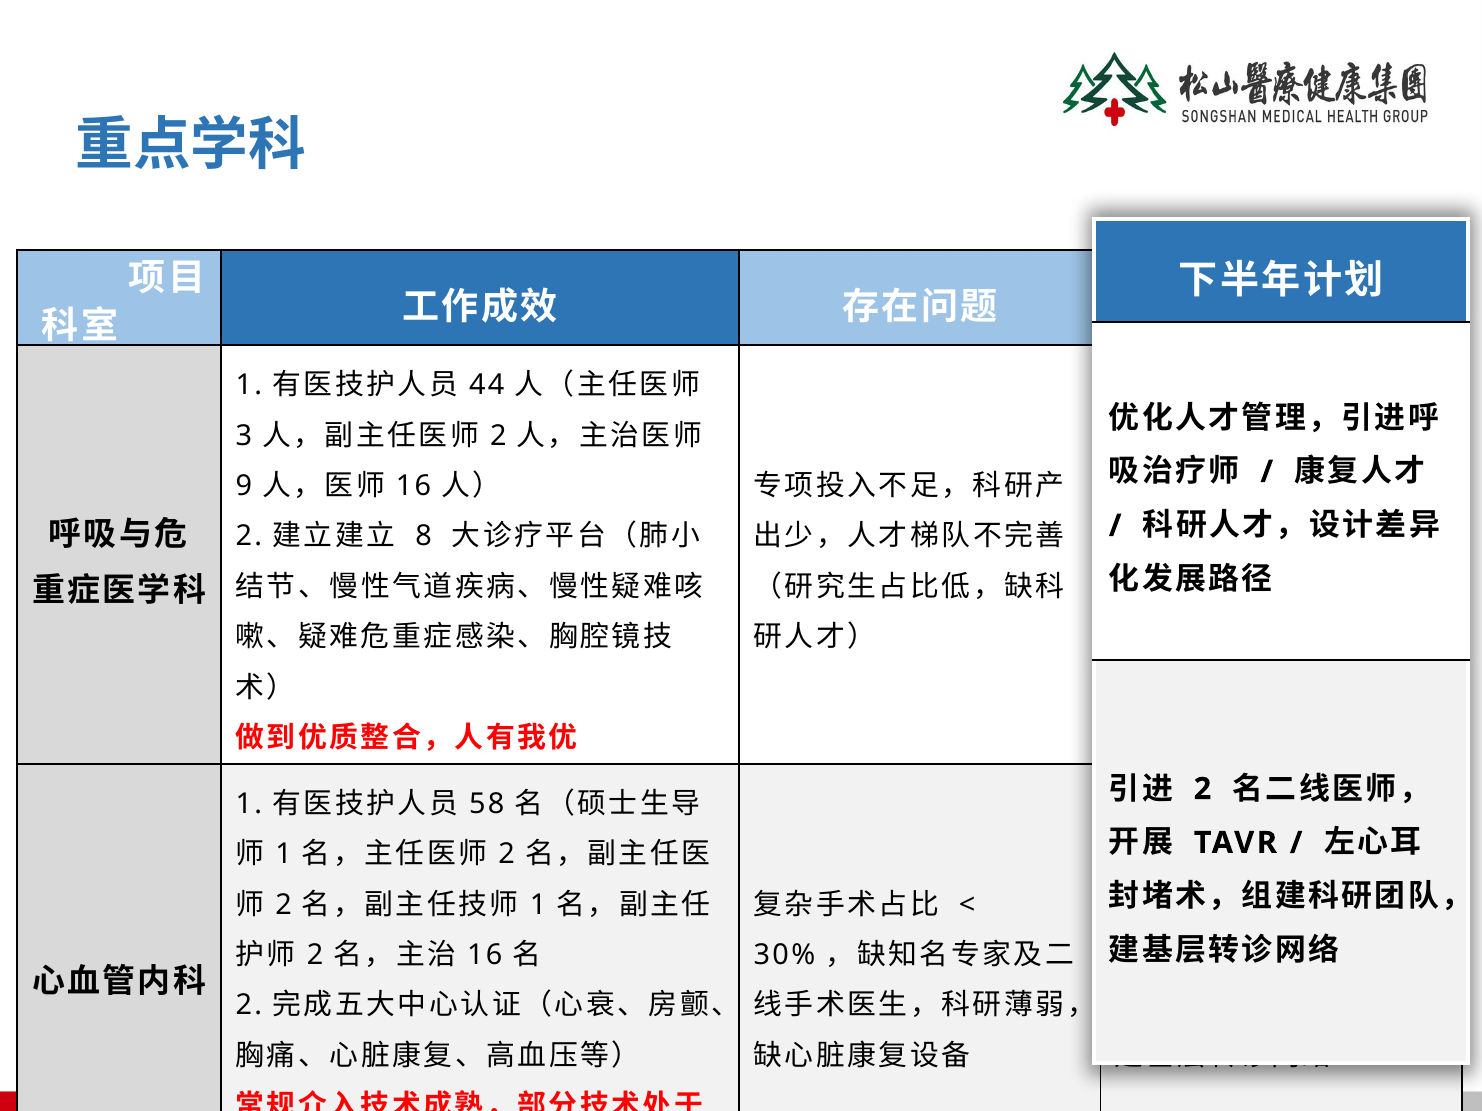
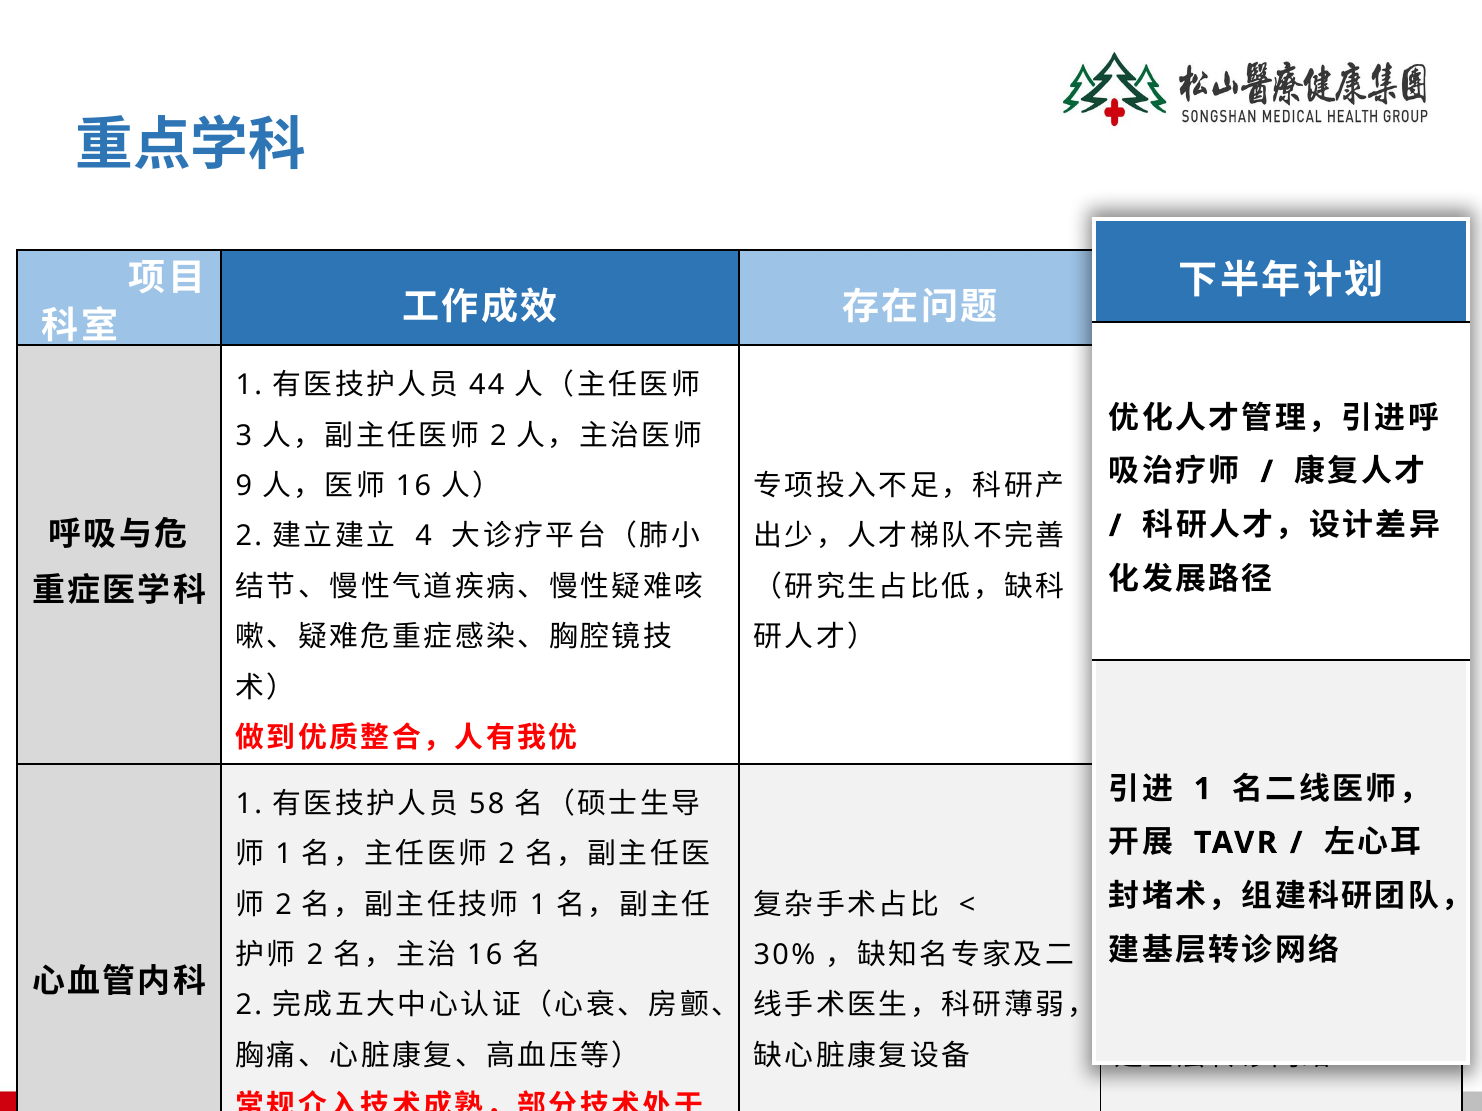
8: 8 -> 4 (423, 537)
2: 2 -> 1 (1203, 789)
